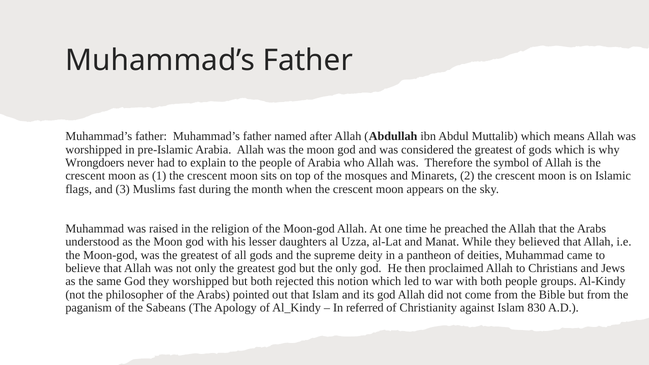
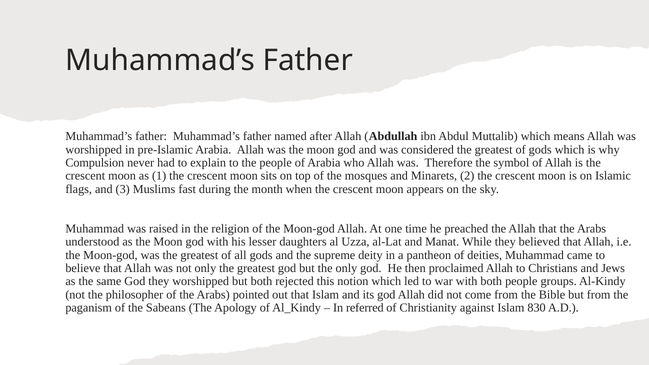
Wrongdoers: Wrongdoers -> Compulsion (95, 163)
